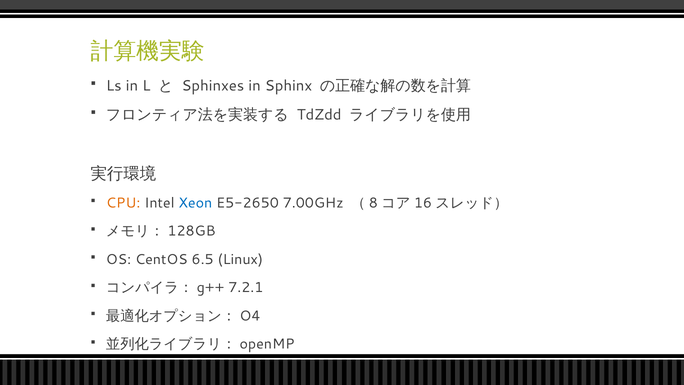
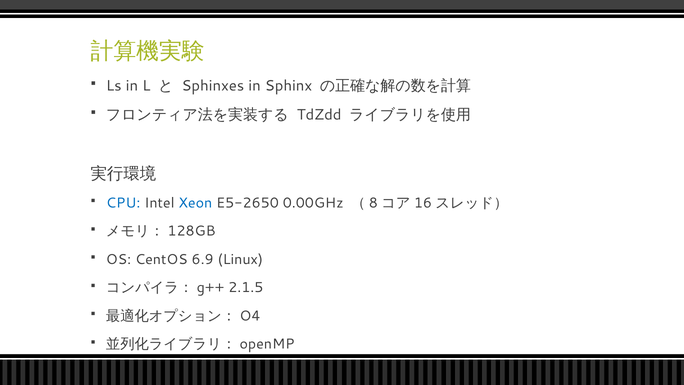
CPU colour: orange -> blue (123, 203)
7.00GHz: 7.00GHz -> 0.00GHz (313, 203)
6.5: 6.5 -> 6.9 (203, 259)
7.2.1: 7.2.1 -> 2.1.5 (246, 288)
